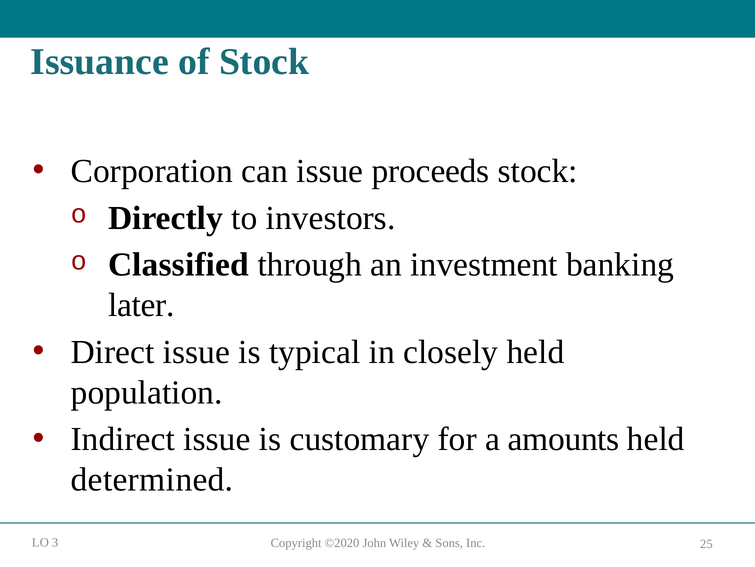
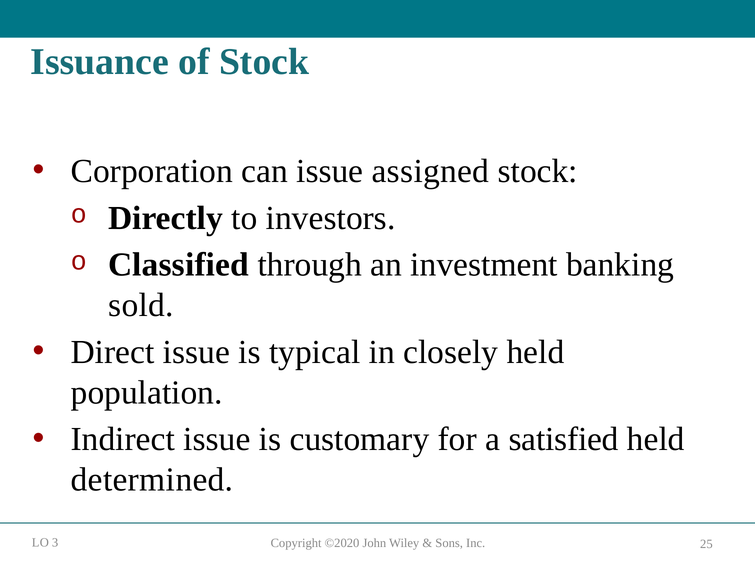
proceeds: proceeds -> assigned (430, 171)
later: later -> sold (141, 305)
amounts: amounts -> satisfied (564, 439)
